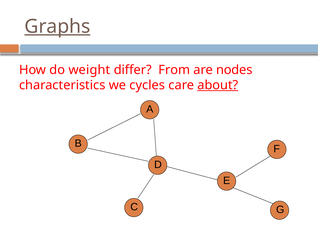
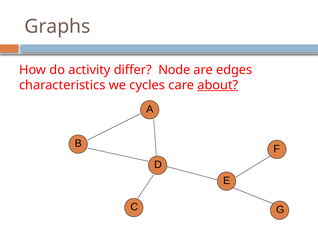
Graphs underline: present -> none (57, 27)
weight: weight -> activity (89, 70)
From: From -> Node (174, 70)
nodes: nodes -> edges (234, 70)
